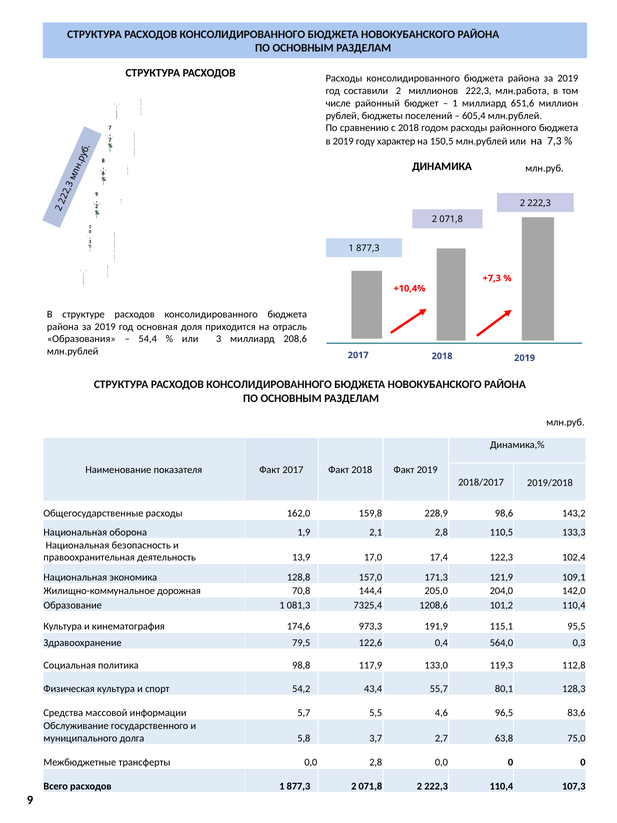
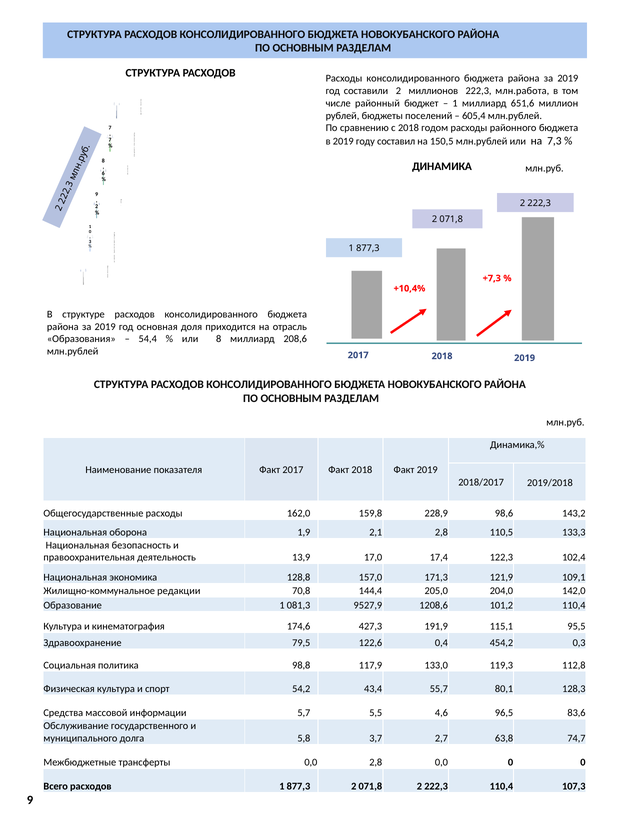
характер: характер -> составил (396, 141)
или 3: 3 -> 8 (219, 339)
дорожная: дорожная -> редакции (179, 591)
7325,4: 7325,4 -> 9527,9 (368, 605)
973,3: 973,3 -> 427,3 (370, 626)
564,0: 564,0 -> 454,2 (501, 642)
75,0: 75,0 -> 74,7 (576, 738)
